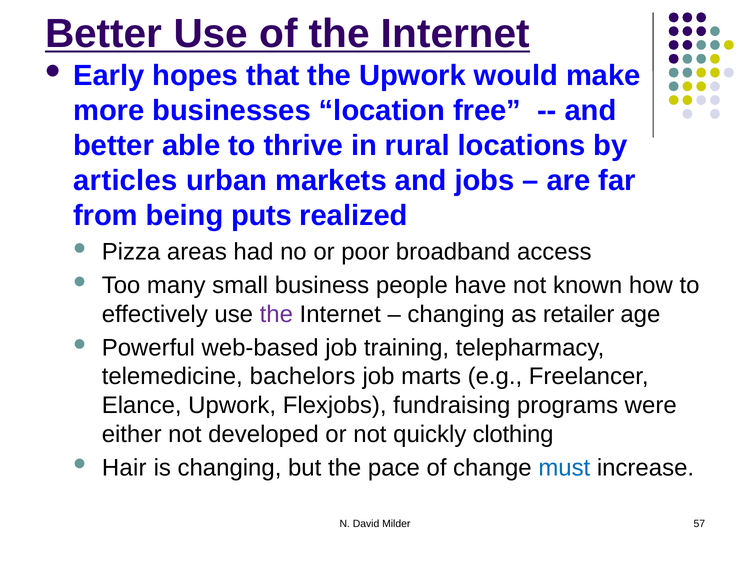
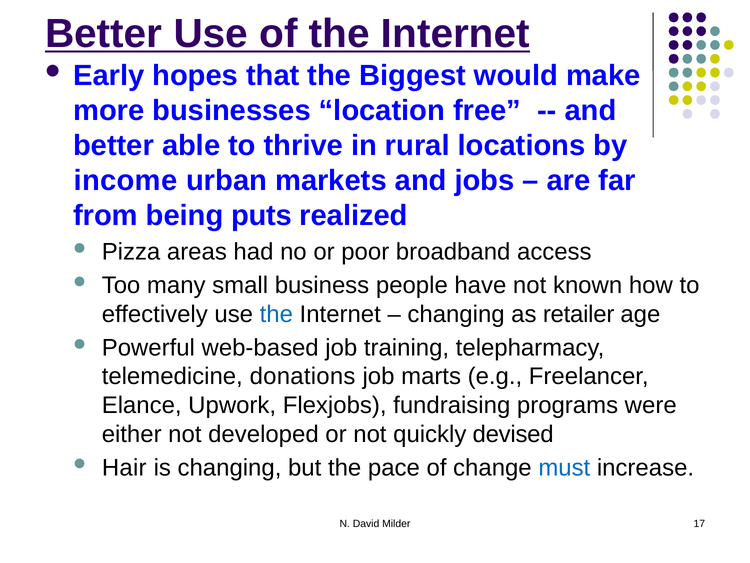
the Upwork: Upwork -> Biggest (413, 75)
articles: articles -> income (125, 180)
the colour: purple -> blue (276, 314)
bachelors: bachelors -> donations (303, 376)
clothing: clothing -> devised (513, 434)
57: 57 -> 17 (699, 523)
